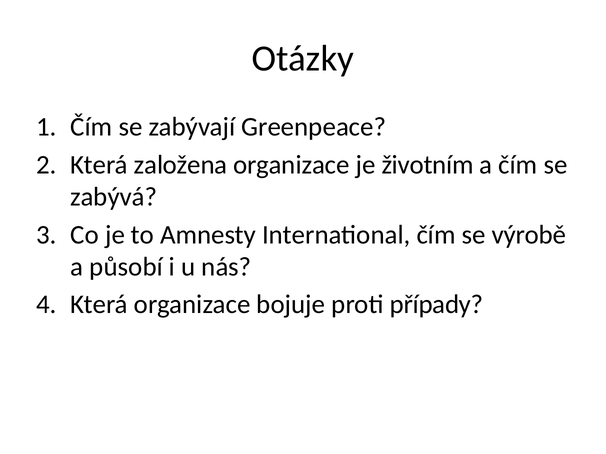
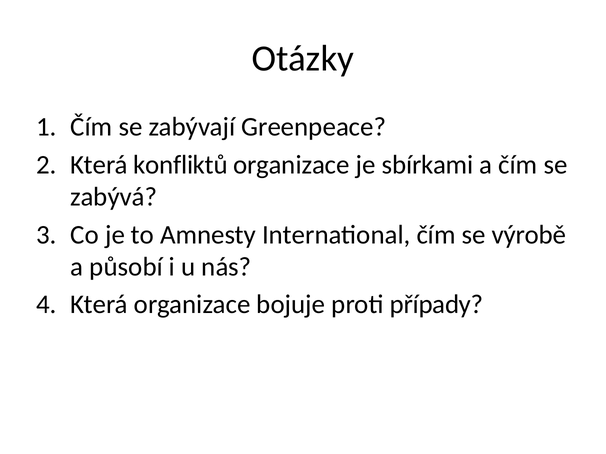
založena: založena -> konfliktů (181, 165)
životním: životním -> sbírkami (428, 165)
